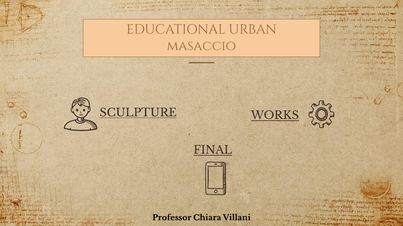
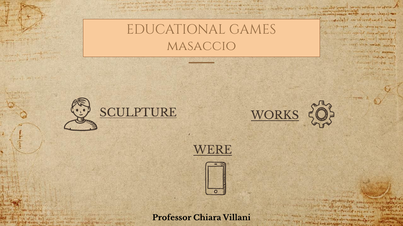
URBAN: URBAN -> GAMES (253, 30)
FINAL: FINAL -> WERE (213, 151)
